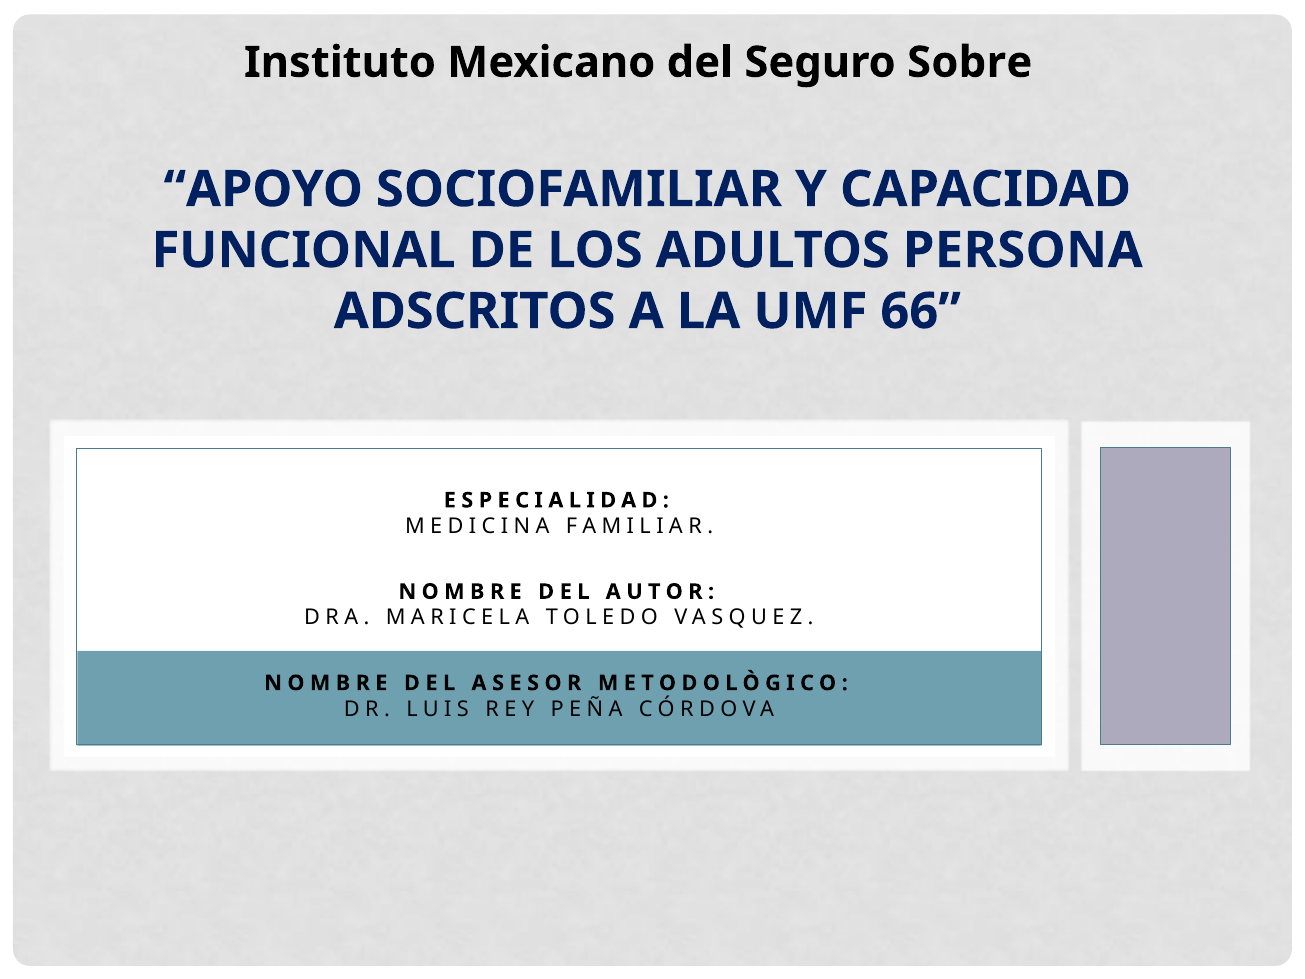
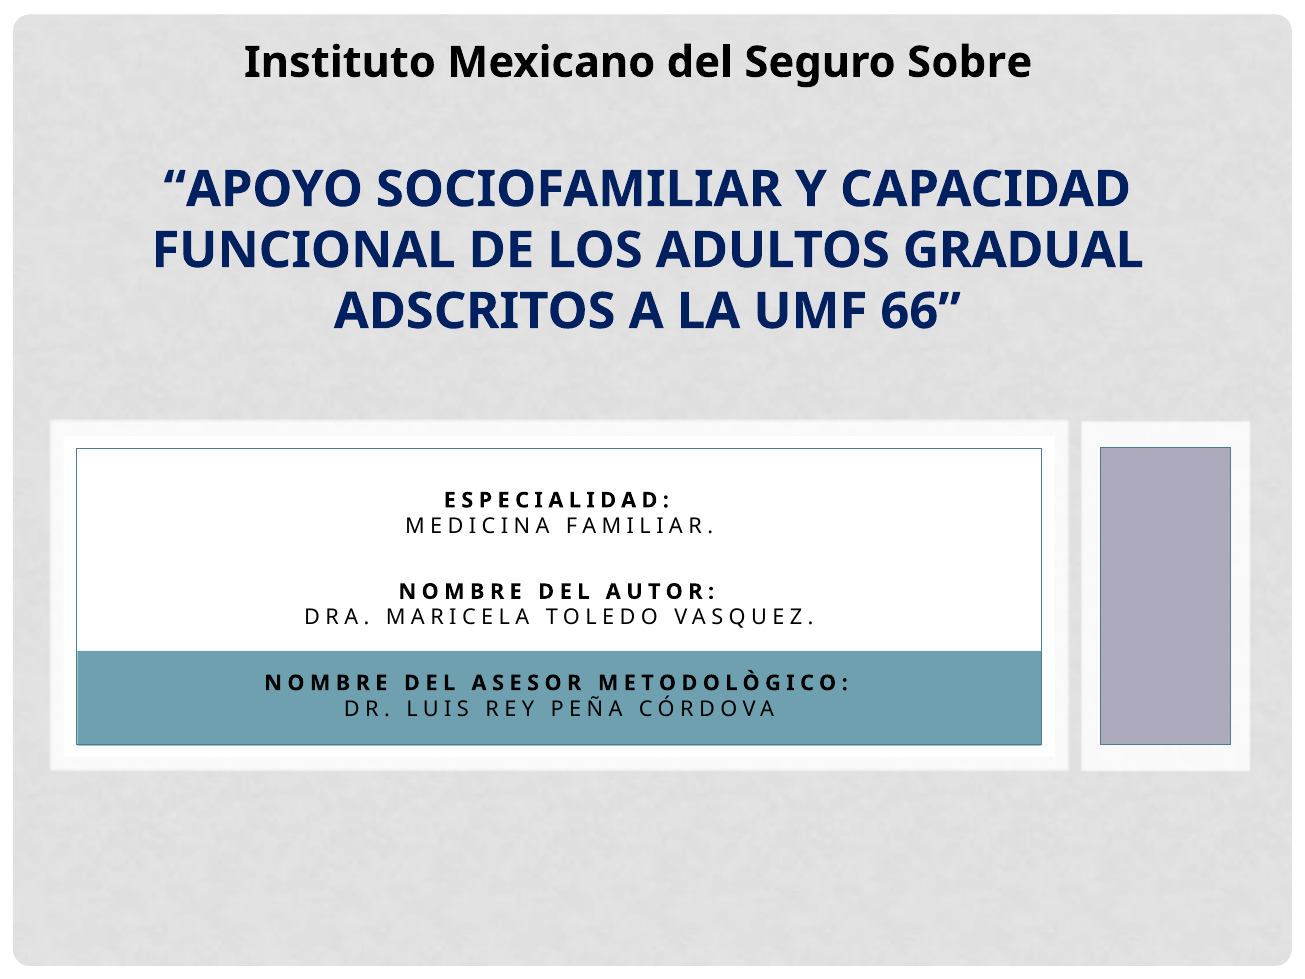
PERSONA: PERSONA -> GRADUAL (1023, 250)
